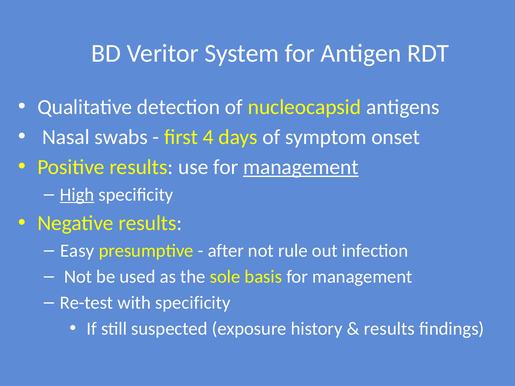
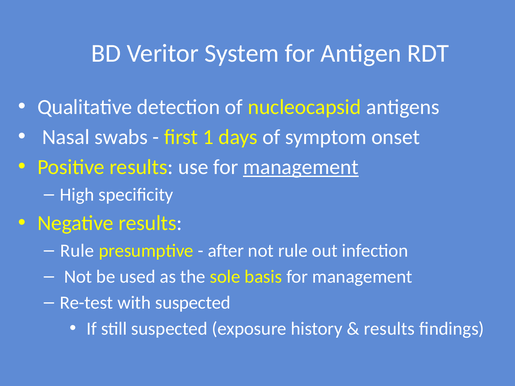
4: 4 -> 1 (208, 137)
High underline: present -> none (77, 195)
Easy: Easy -> Rule (77, 251)
with specificity: specificity -> suspected (193, 303)
